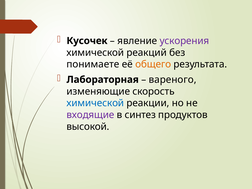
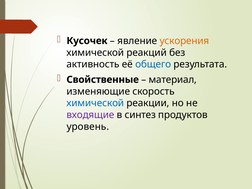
ускорения colour: purple -> orange (184, 41)
понимаете: понимаете -> активность (93, 64)
общего colour: orange -> blue (153, 64)
Лабораторная: Лабораторная -> Свойственные (103, 80)
вареного: вареного -> материал (173, 80)
высокой: высокой -> уровень (88, 127)
